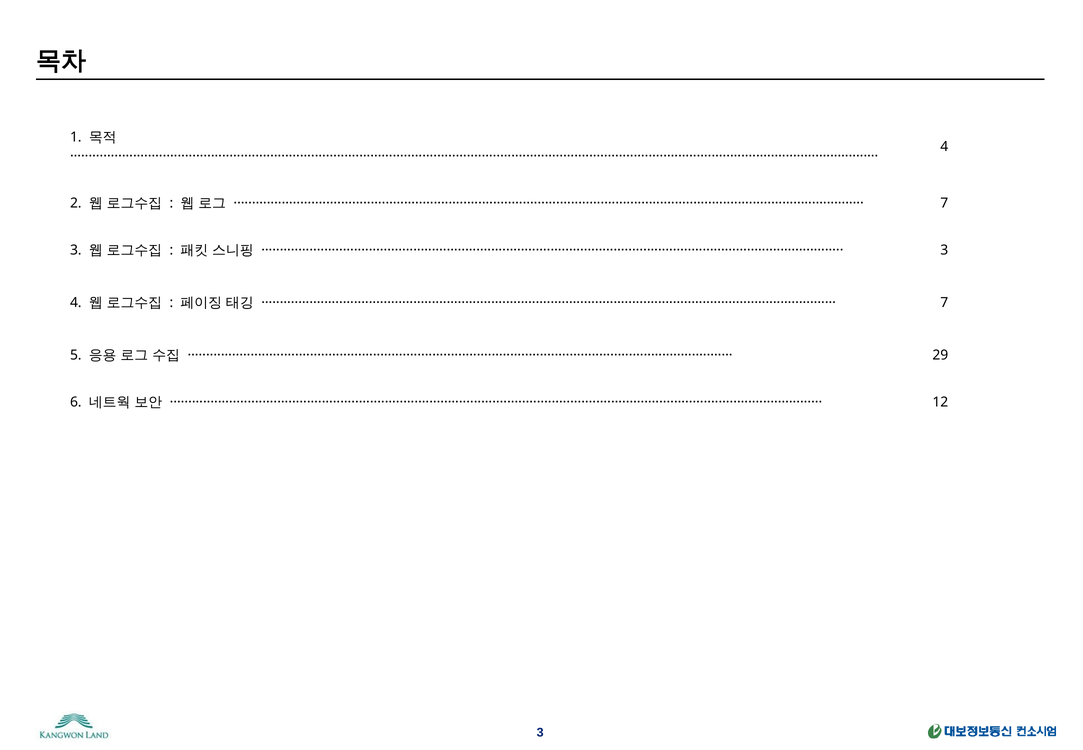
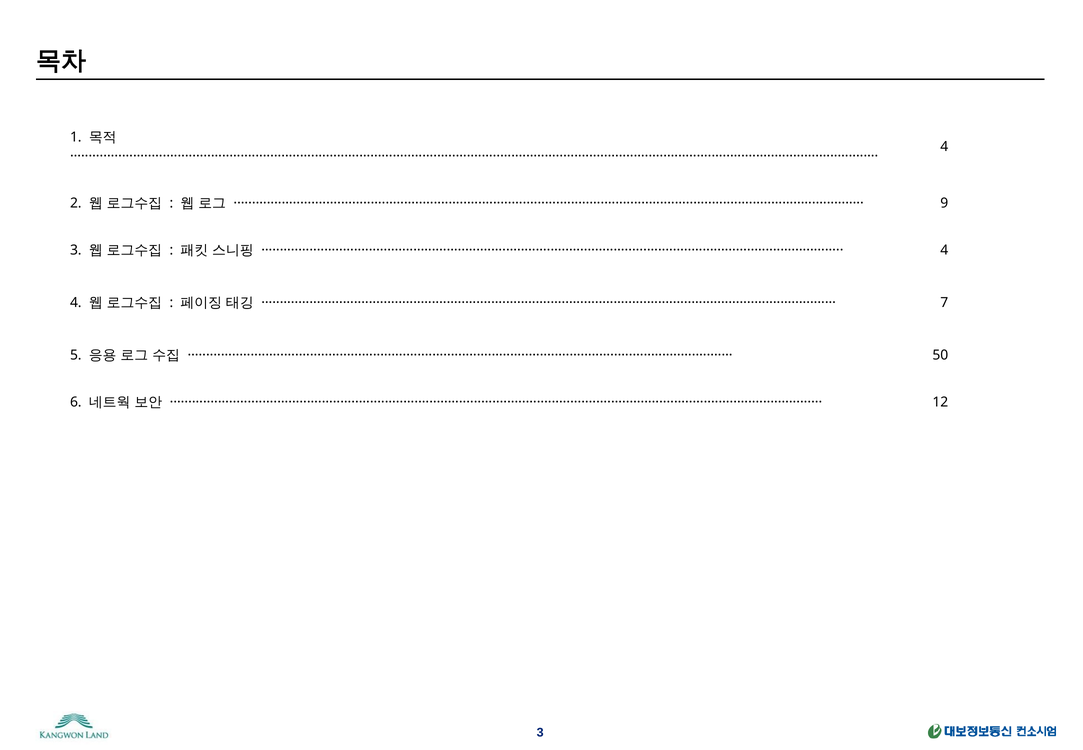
7: 7 -> 9 (944, 203)
3: 3 -> 4 (944, 250)
29: 29 -> 50 (940, 355)
